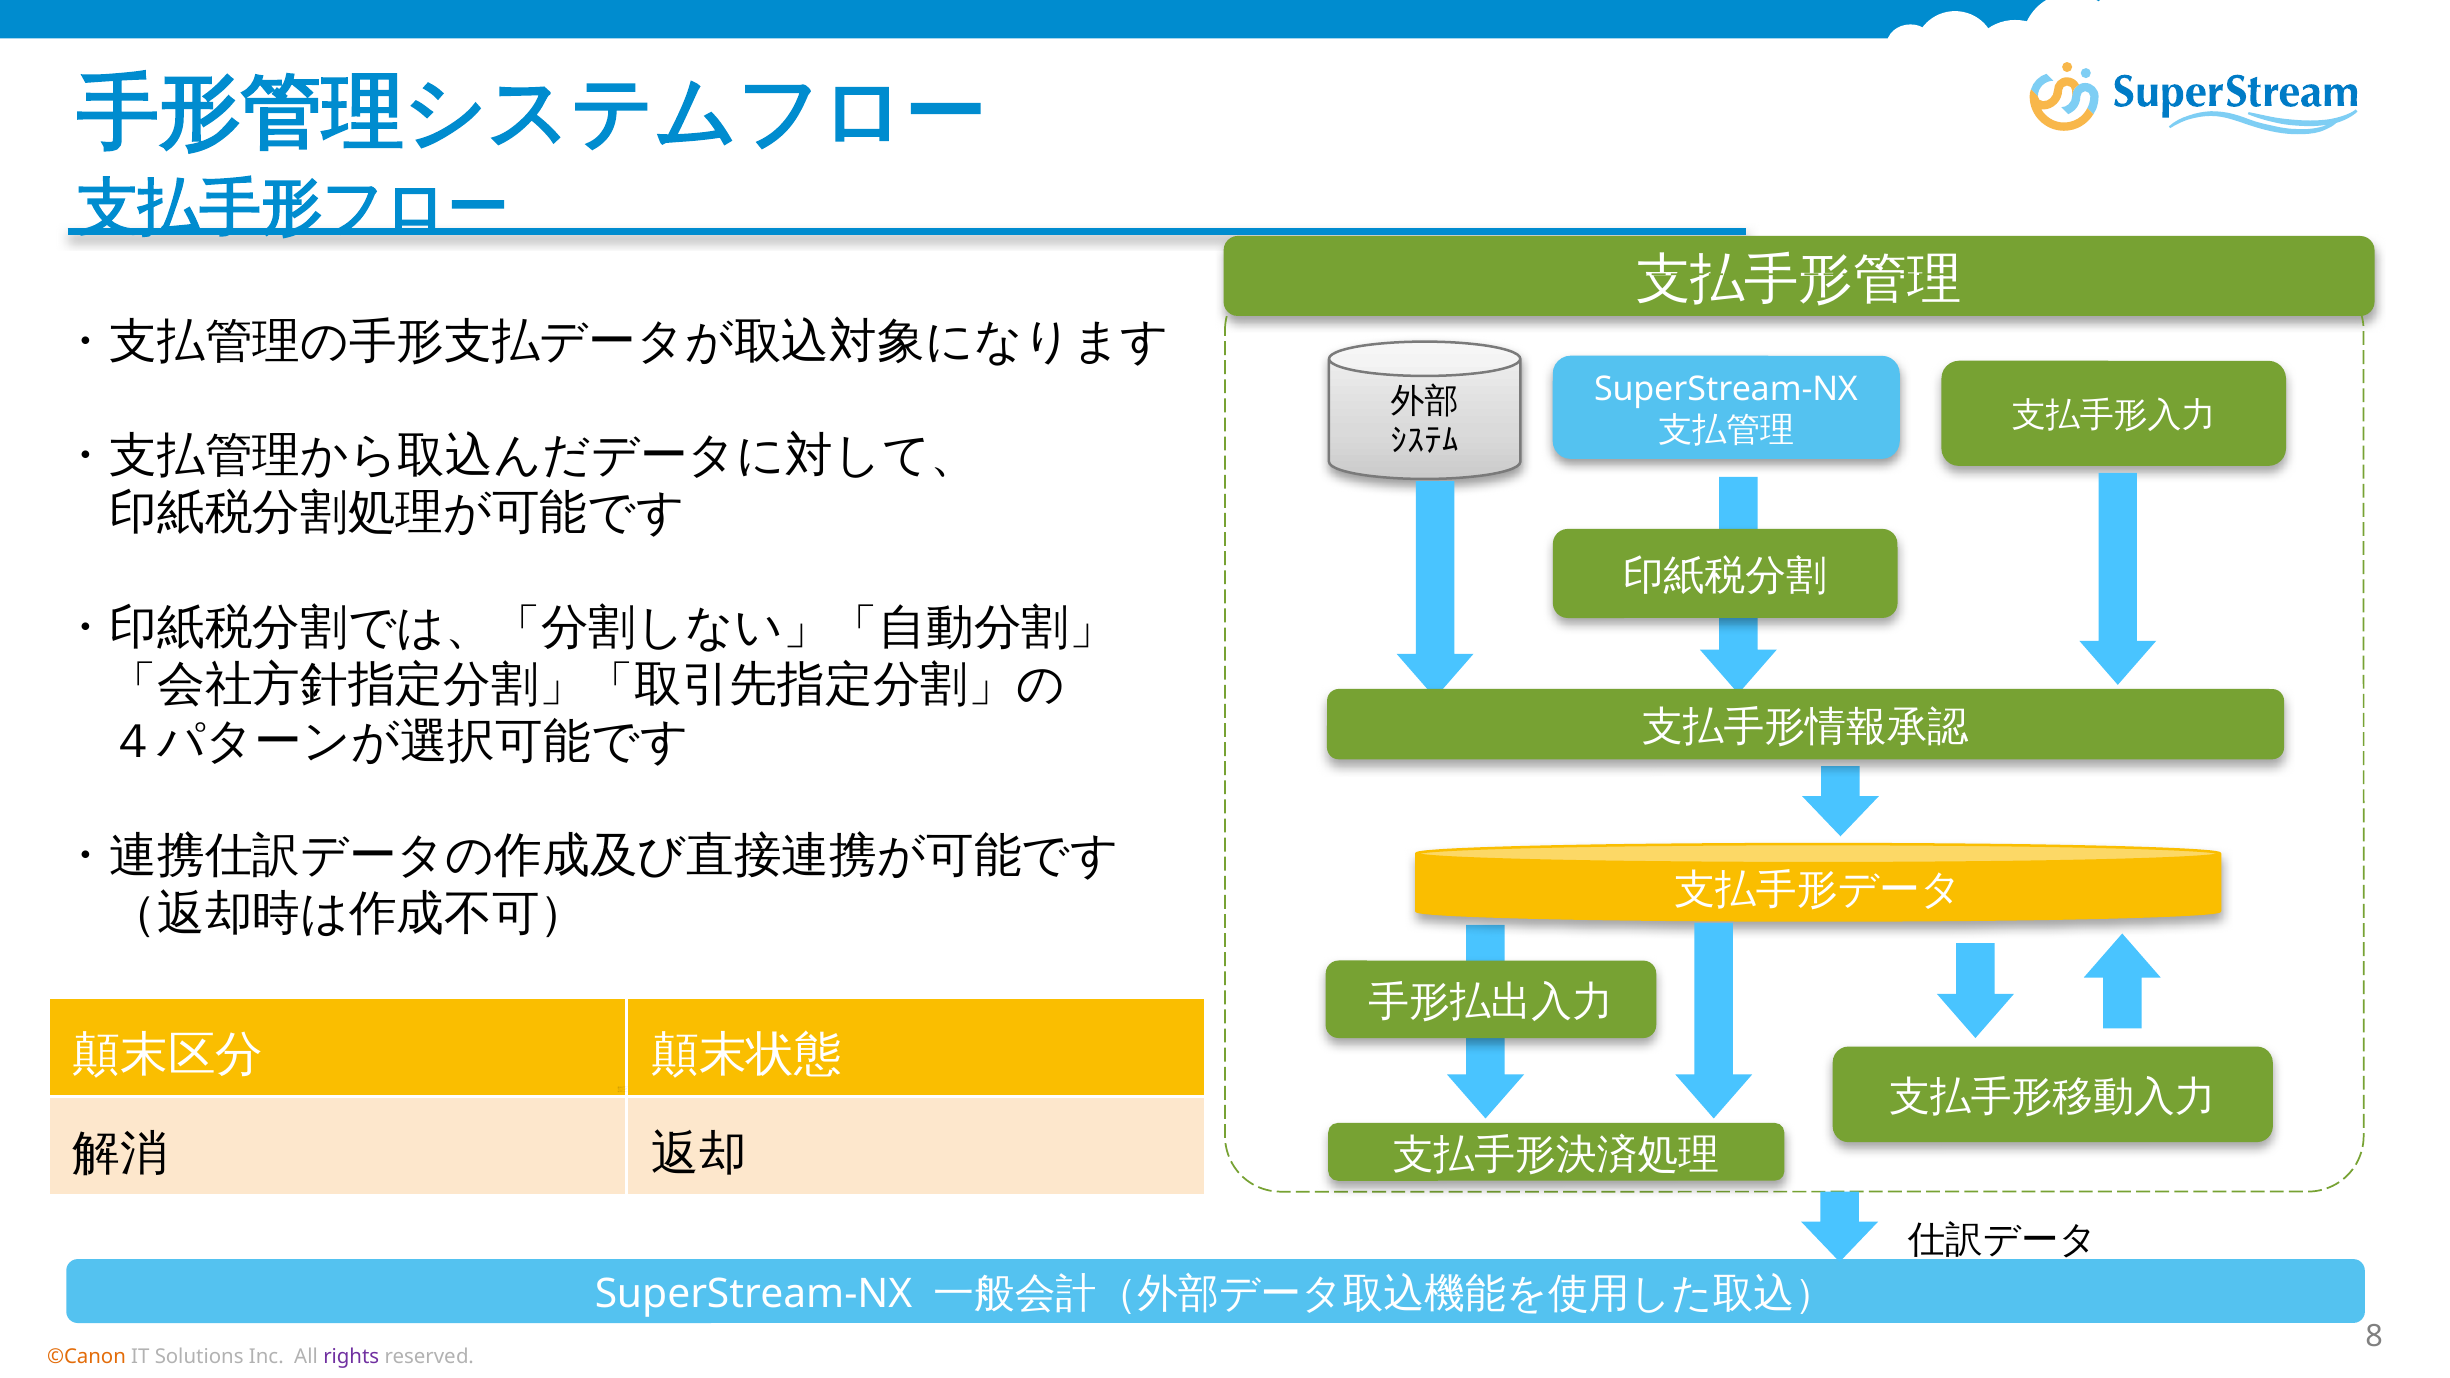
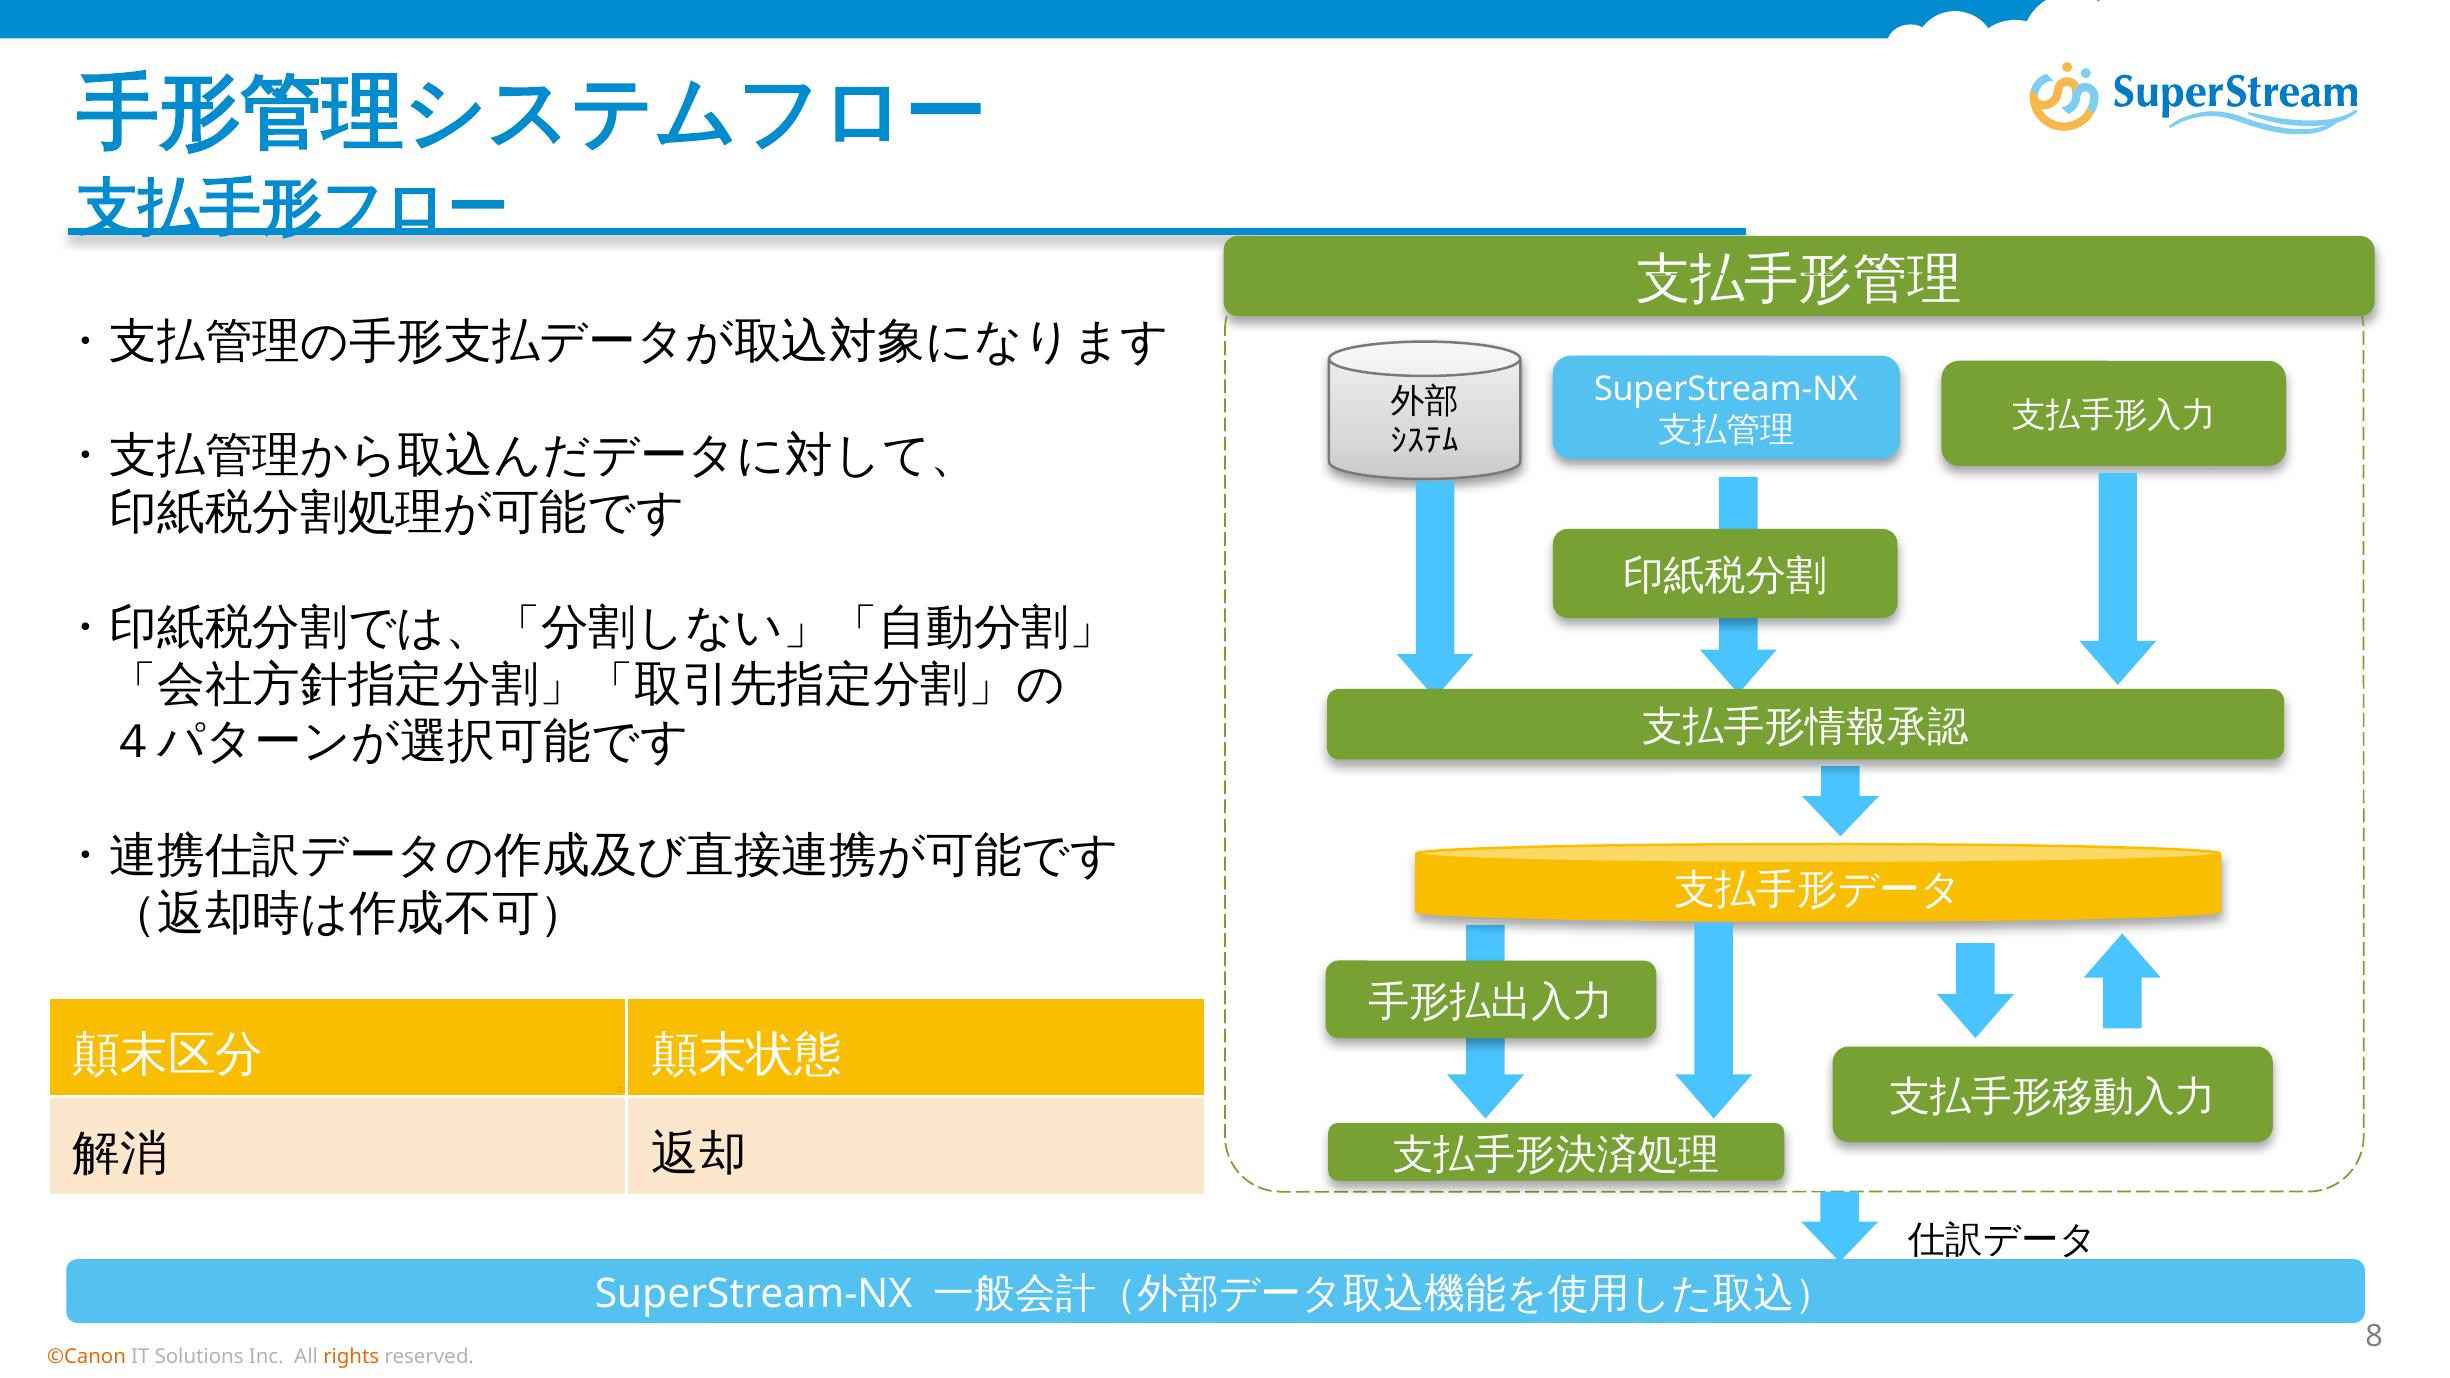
rights colour: purple -> orange (351, 1357)
